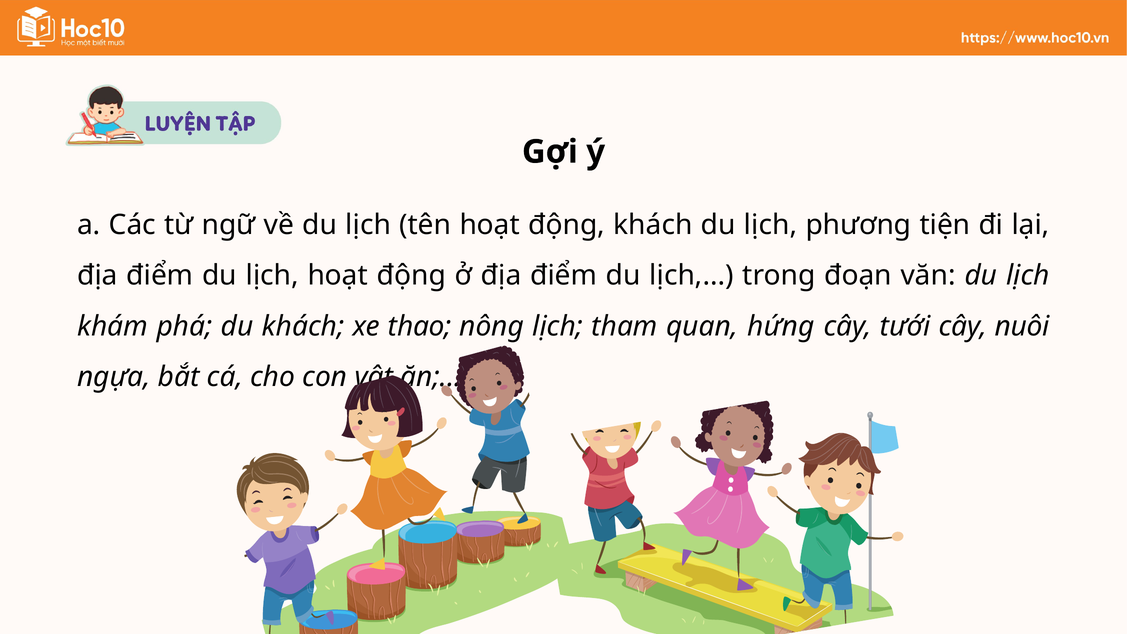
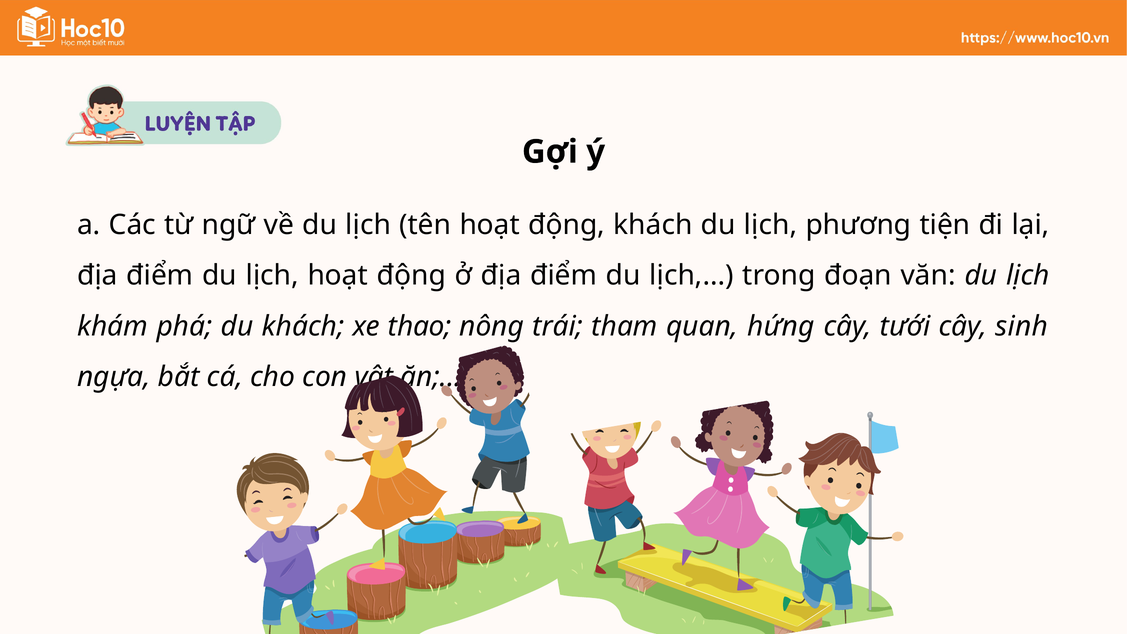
lịch: lịch -> trái (558, 326)
nuôi: nuôi -> sinh (1022, 326)
